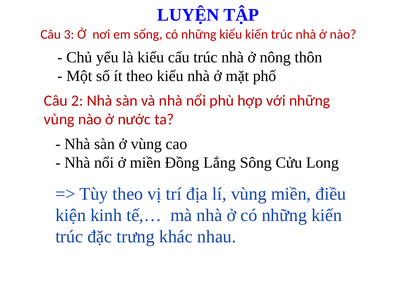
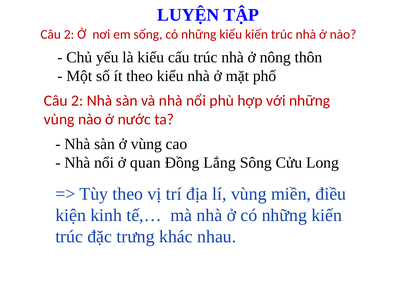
3: 3 -> 2 (69, 34)
ở miền: miền -> quan (145, 163)
